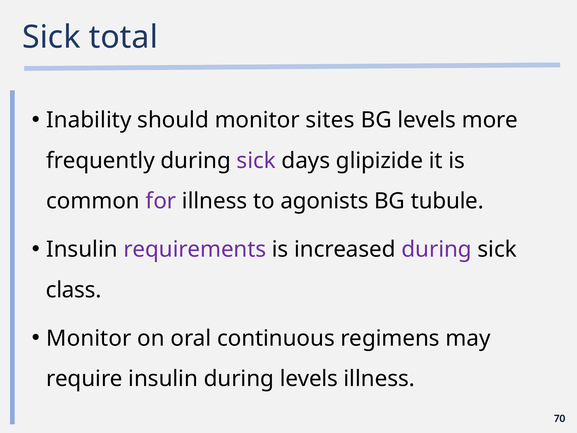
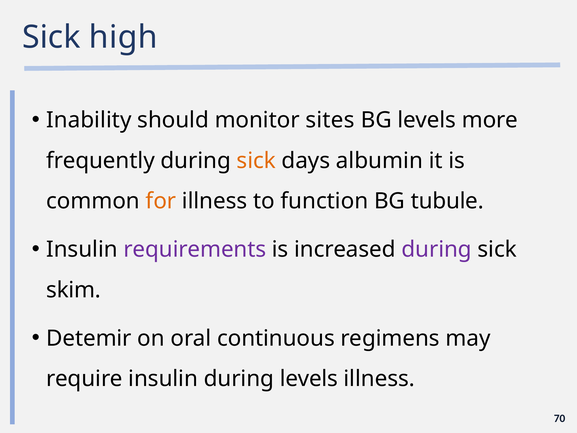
total: total -> high (123, 37)
sick colour: purple -> orange (256, 161)
glipizide: glipizide -> albumin (379, 161)
for colour: purple -> orange (161, 201)
agonists: agonists -> function (324, 201)
class: class -> skim (74, 290)
Monitor: Monitor -> Detemir (89, 338)
